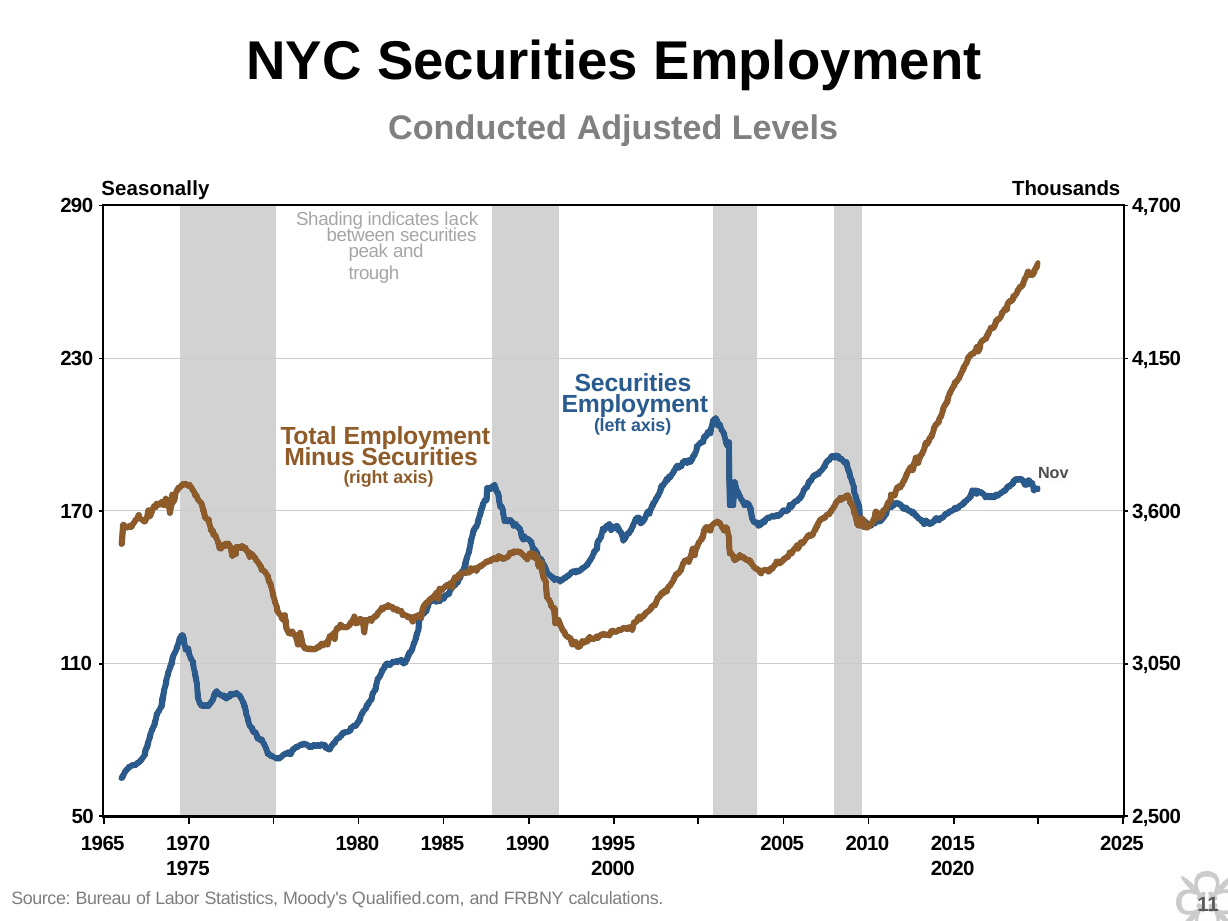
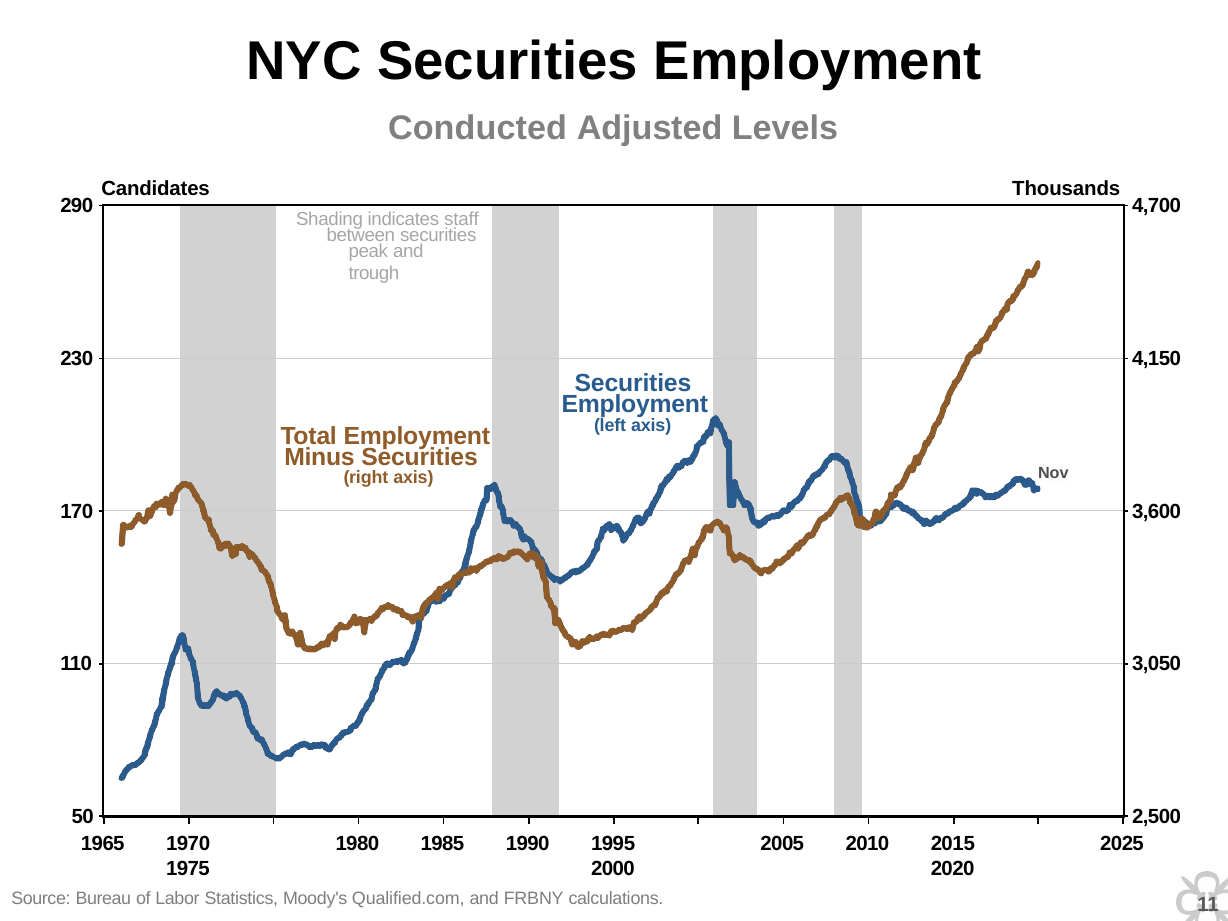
Seasonally: Seasonally -> Candidates (156, 189)
lack: lack -> staff (461, 220)
